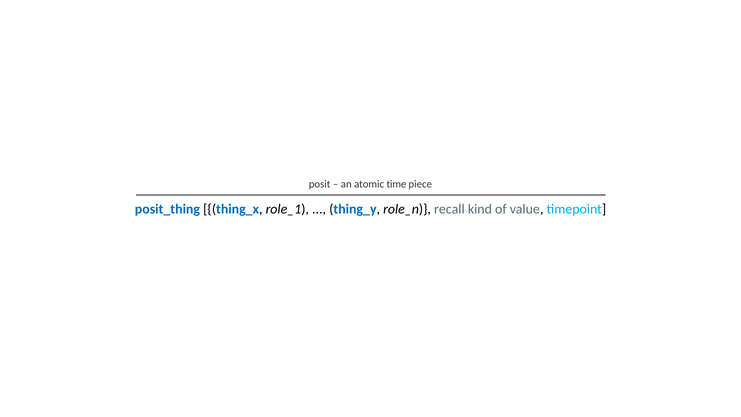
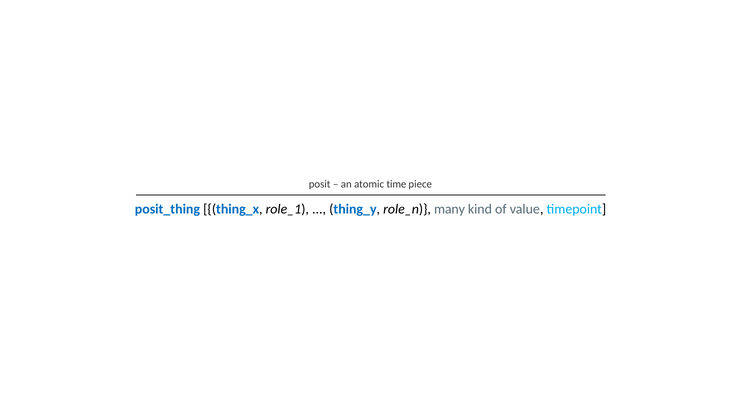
recall: recall -> many (449, 209)
